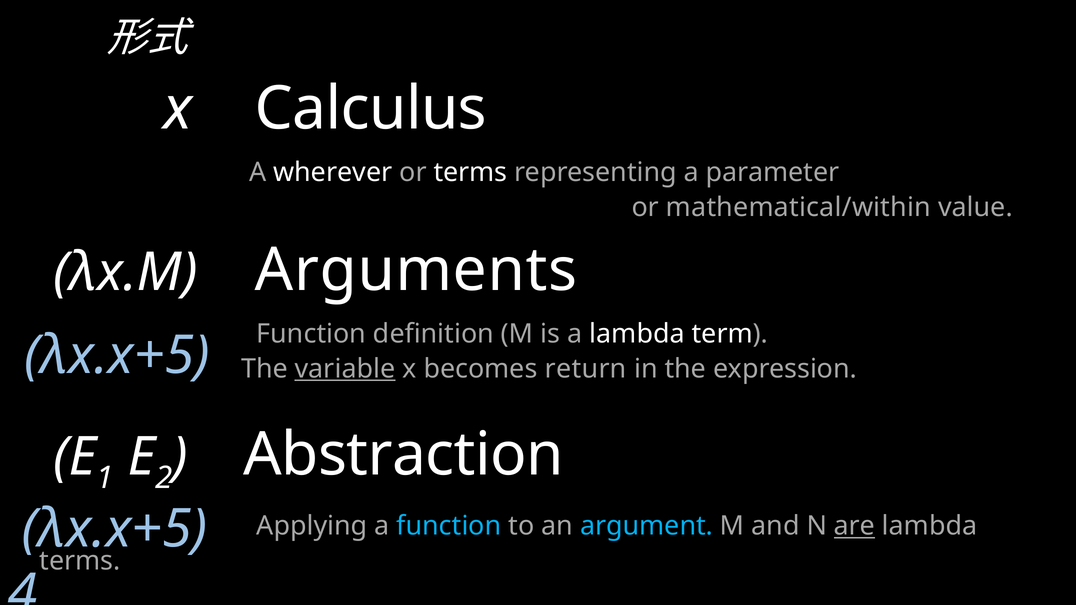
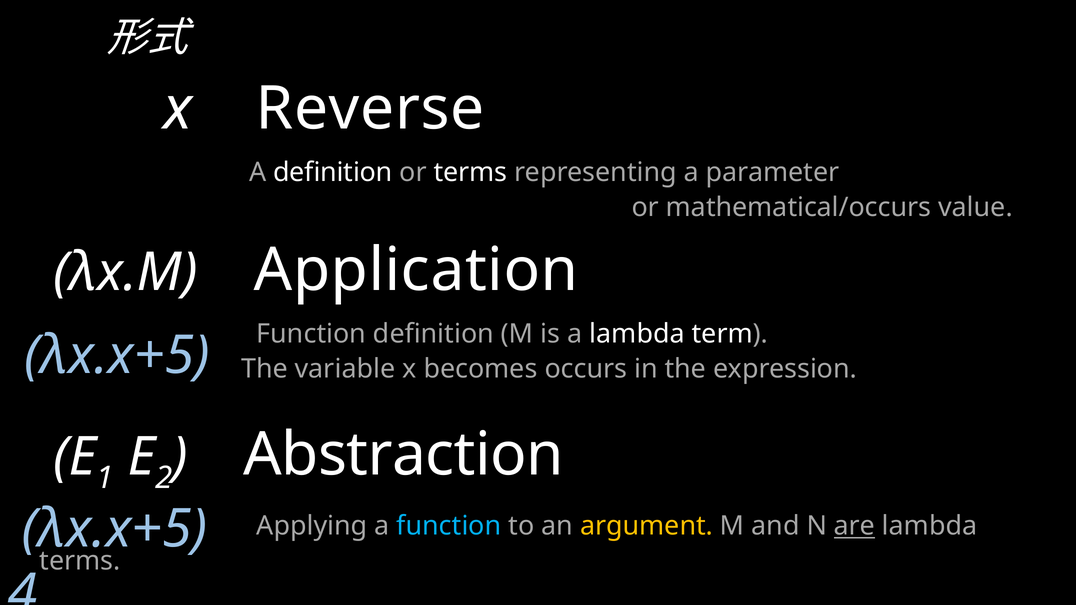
Calculus: Calculus -> Reverse (370, 109)
A wherever: wherever -> definition (333, 172)
mathematical/within: mathematical/within -> mathematical/occurs (799, 207)
Arguments: Arguments -> Application (416, 270)
variable underline: present -> none (345, 369)
return: return -> occurs (586, 369)
argument colour: light blue -> yellow (647, 526)
